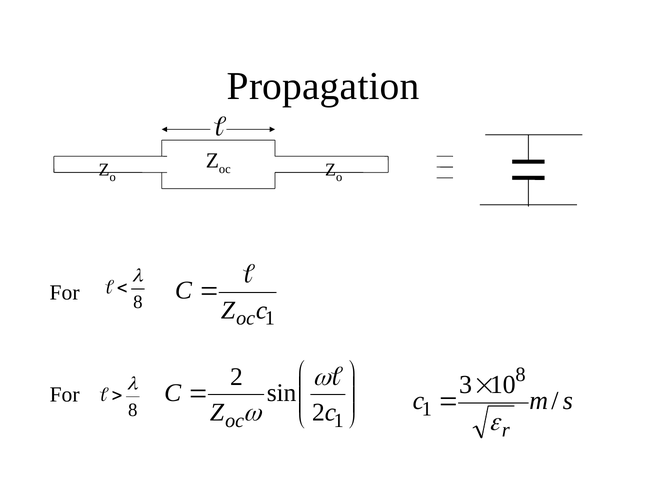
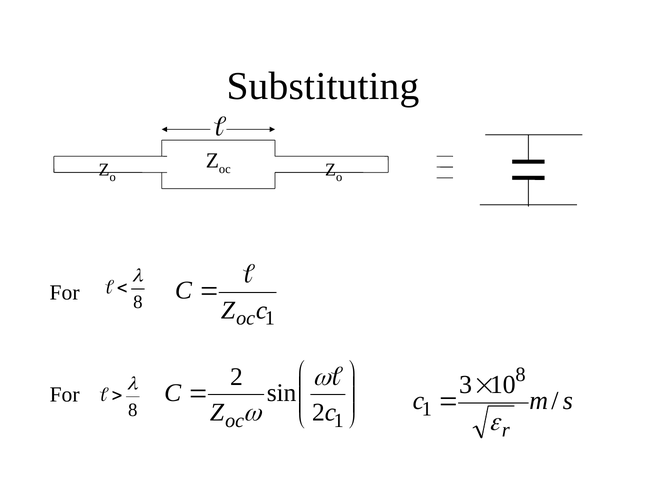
Propagation: Propagation -> Substituting (323, 86)
